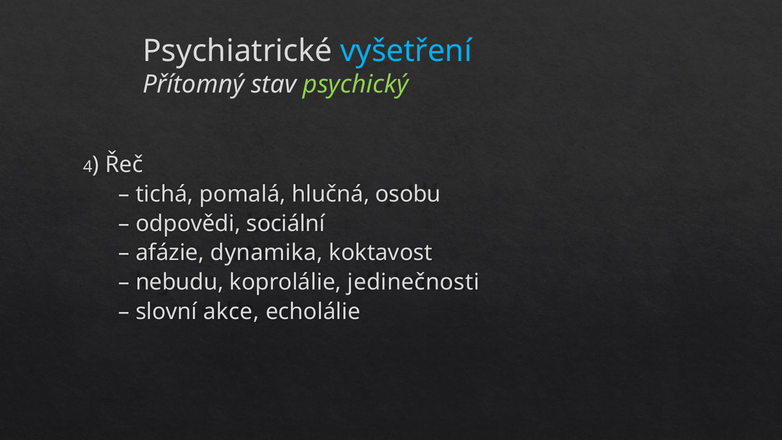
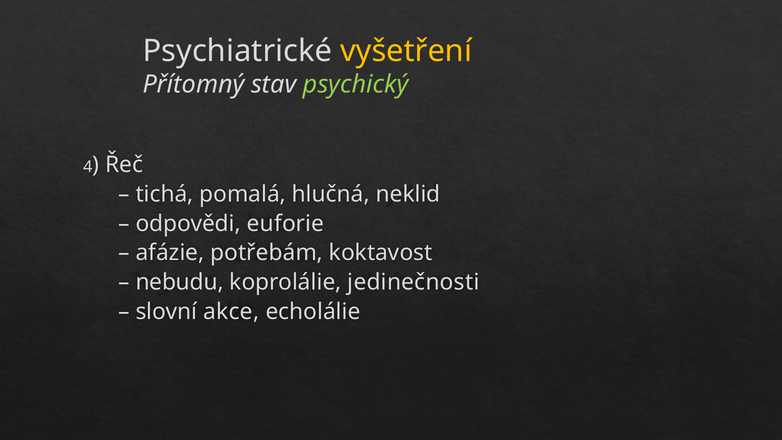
vyšetření colour: light blue -> yellow (406, 51)
osobu: osobu -> neklid (408, 194)
sociální: sociální -> euforie (286, 223)
dynamika: dynamika -> potřebám (267, 253)
